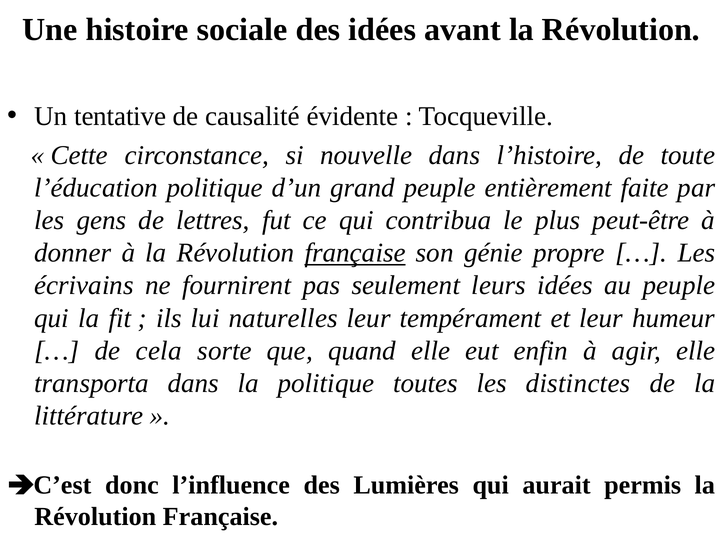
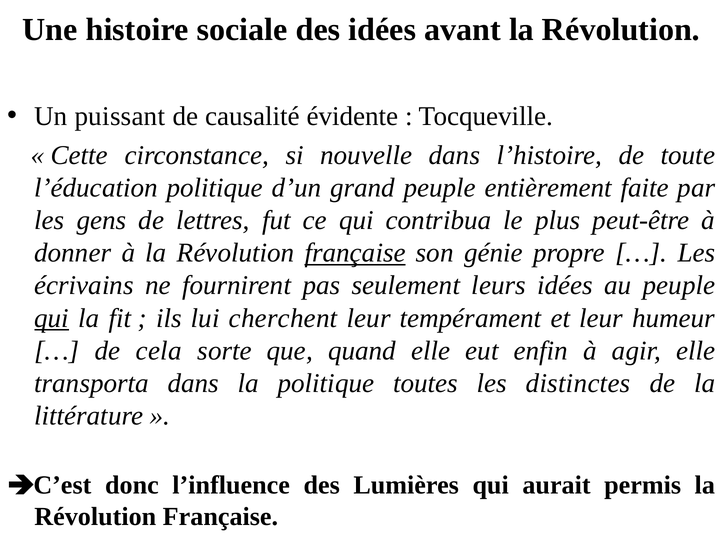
tentative: tentative -> puissant (120, 116)
qui underline: none -> present (52, 318)
naturelles: naturelles -> cherchent (283, 318)
